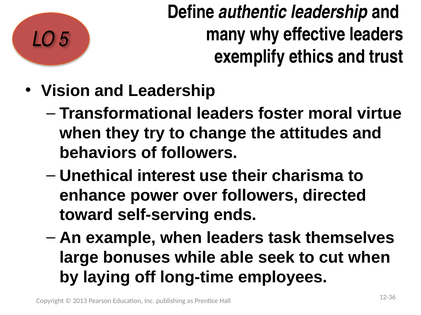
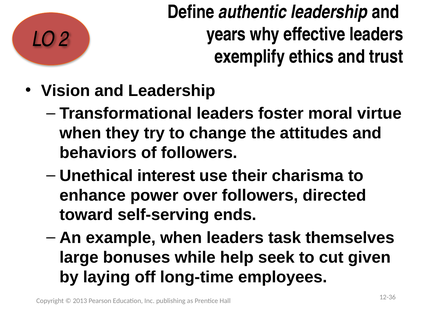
many: many -> years (226, 34)
5: 5 -> 2 (64, 39)
able: able -> help (237, 258)
cut when: when -> given (369, 258)
